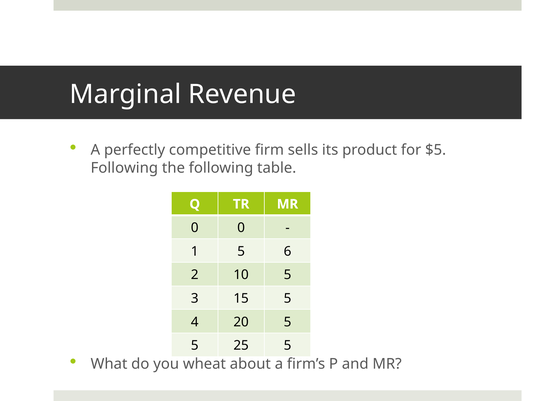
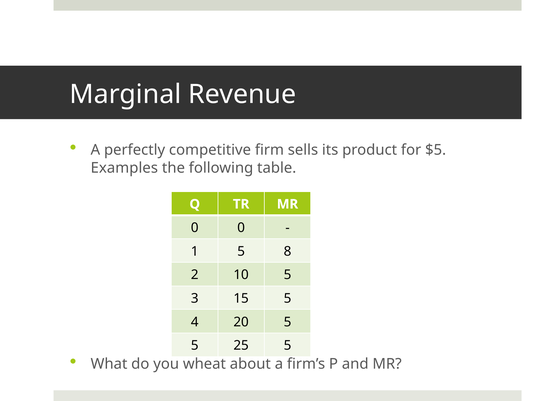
Following: Following -> Examples (124, 168)
6: 6 -> 8 (288, 251)
